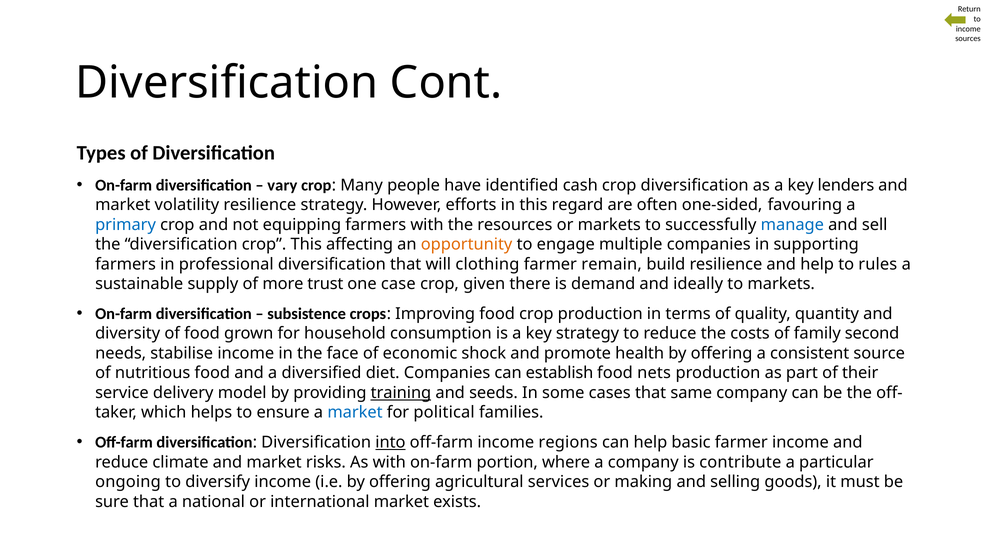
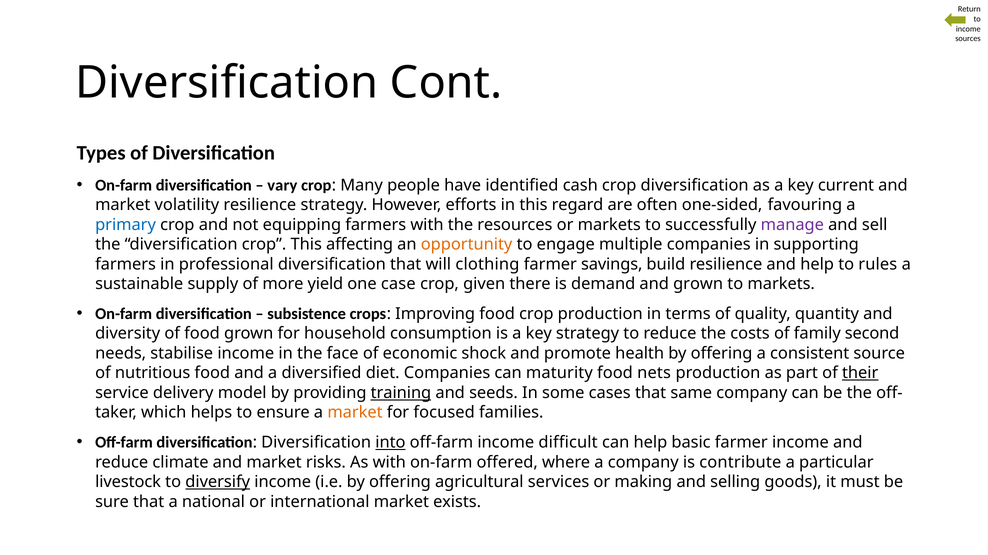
lenders: lenders -> current (846, 185)
manage colour: blue -> purple (792, 225)
remain: remain -> savings (612, 264)
trust: trust -> yield (325, 284)
and ideally: ideally -> grown (698, 284)
establish: establish -> maturity (559, 373)
their underline: none -> present (860, 373)
market colour: blue -> orange (355, 413)
political: political -> focused (444, 413)
regions: regions -> difficult (568, 443)
portion: portion -> offered (507, 463)
ongoing: ongoing -> livestock (128, 483)
diversify underline: none -> present (218, 483)
